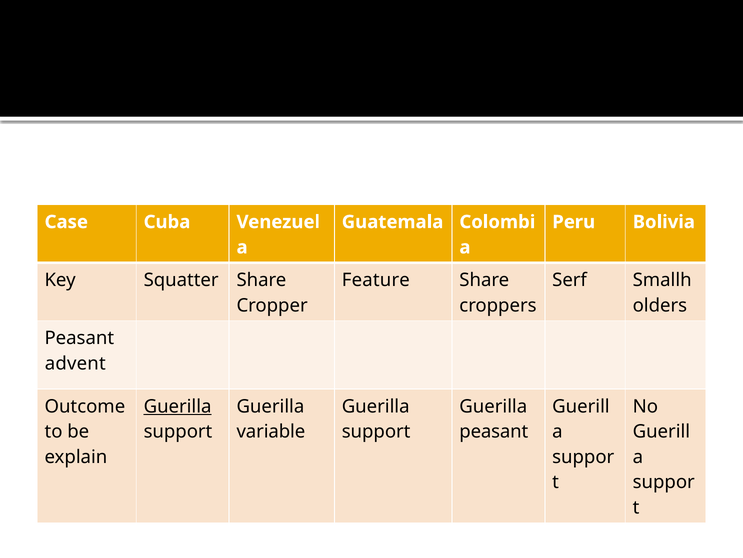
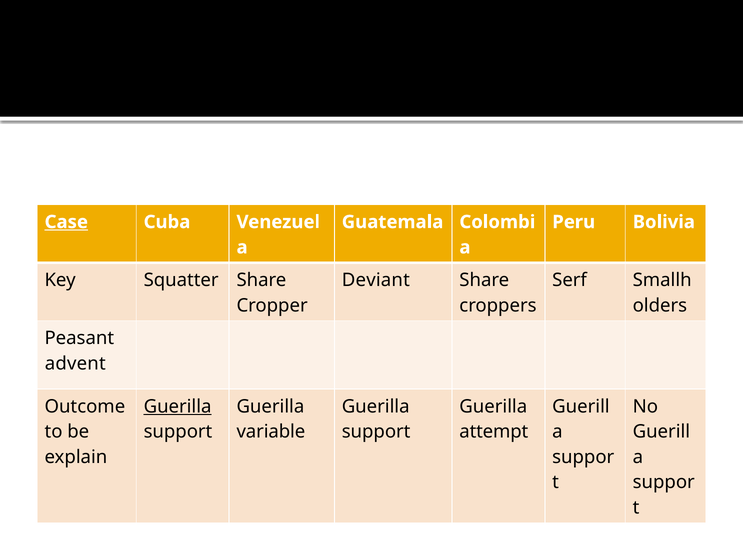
Case underline: none -> present (66, 222)
Feature: Feature -> Deviant (376, 280)
peasant: peasant -> attempt (494, 431)
